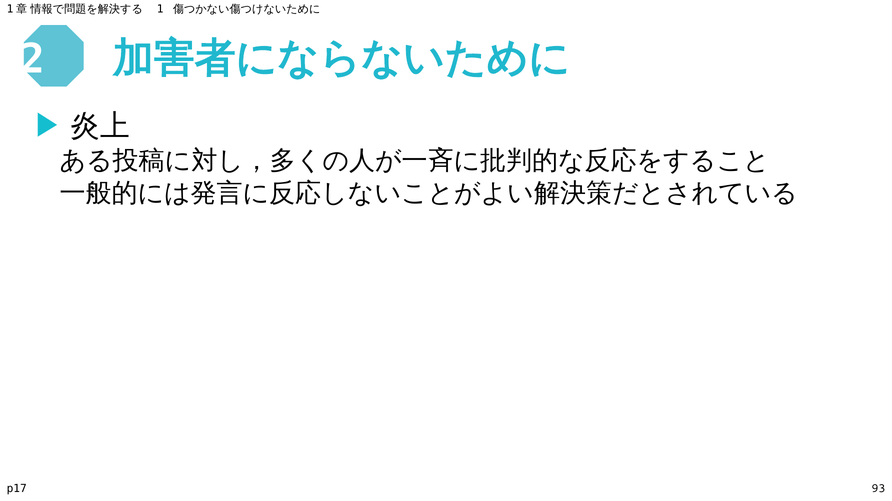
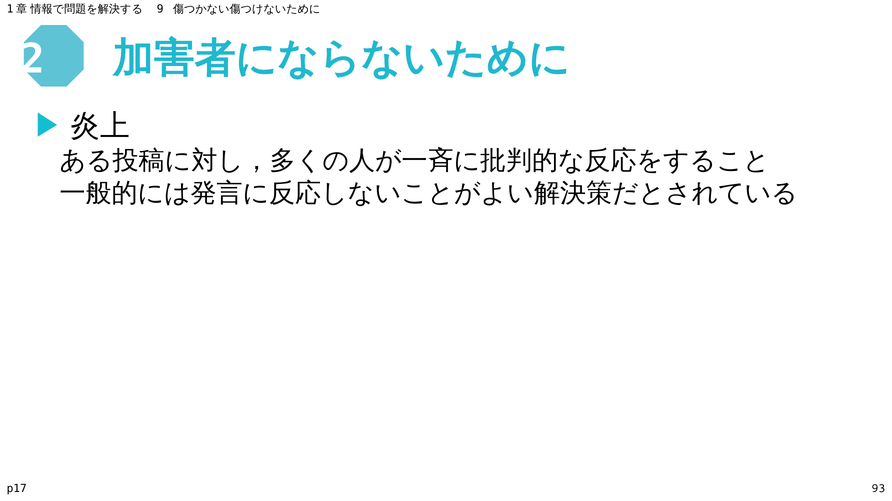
1: 1 -> 9 (160, 9)
